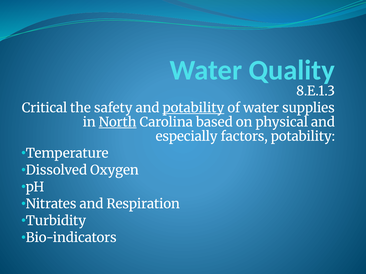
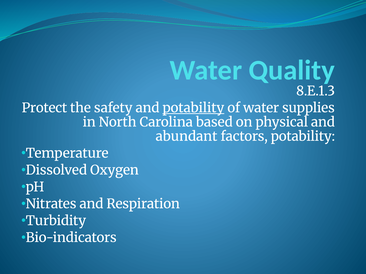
Critical: Critical -> Protect (44, 108)
North underline: present -> none (118, 122)
especially: especially -> abundant (186, 137)
